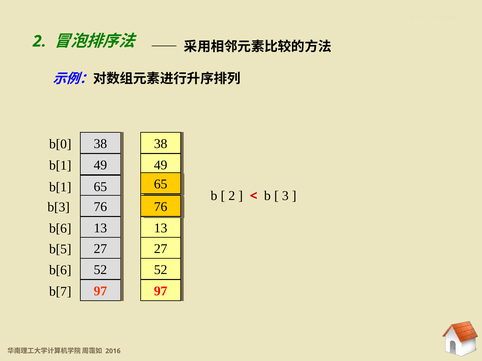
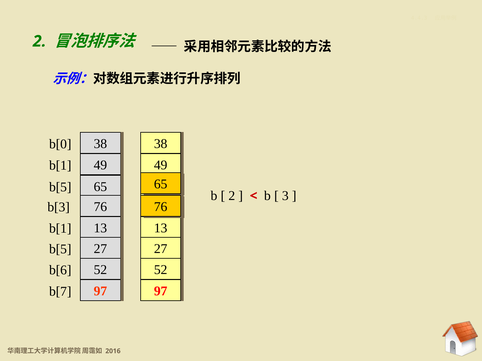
b[1: b[1 -> b[5 (60, 187)
b[6: b[6 -> b[1 (60, 229)
